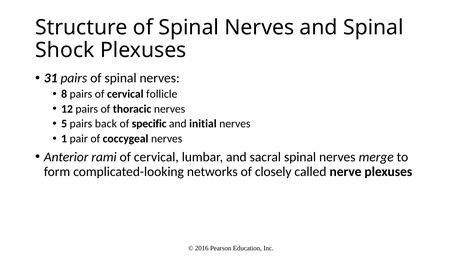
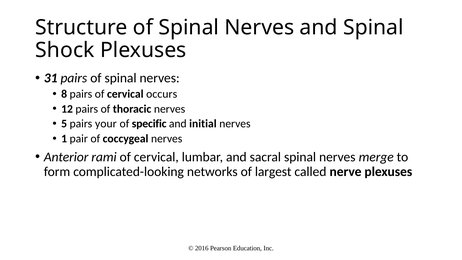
follicle: follicle -> occurs (162, 94)
back: back -> your (106, 124)
closely: closely -> largest (273, 172)
